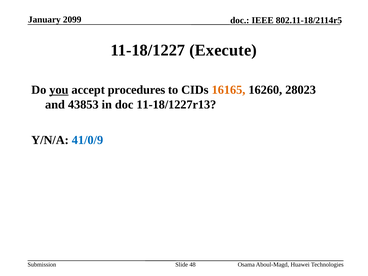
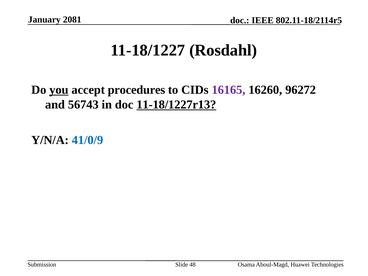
2099: 2099 -> 2081 (72, 20)
Execute: Execute -> Rosdahl (223, 50)
16165 colour: orange -> purple (228, 90)
28023: 28023 -> 96272 (301, 90)
43853: 43853 -> 56743 (83, 105)
11-18/1227r13 underline: none -> present (176, 105)
